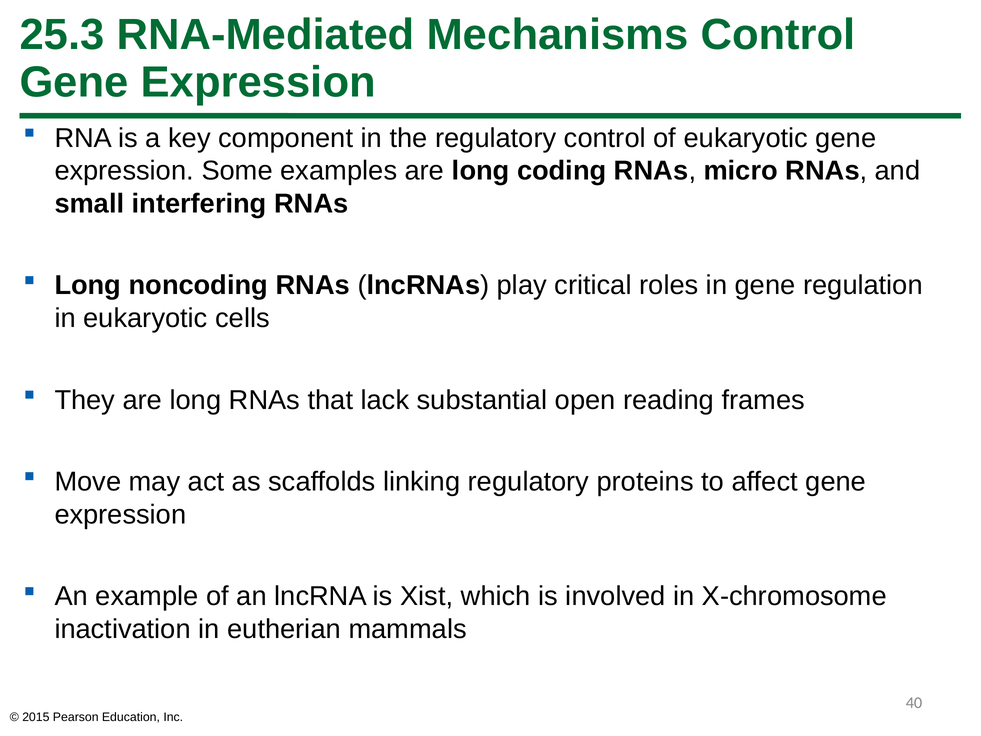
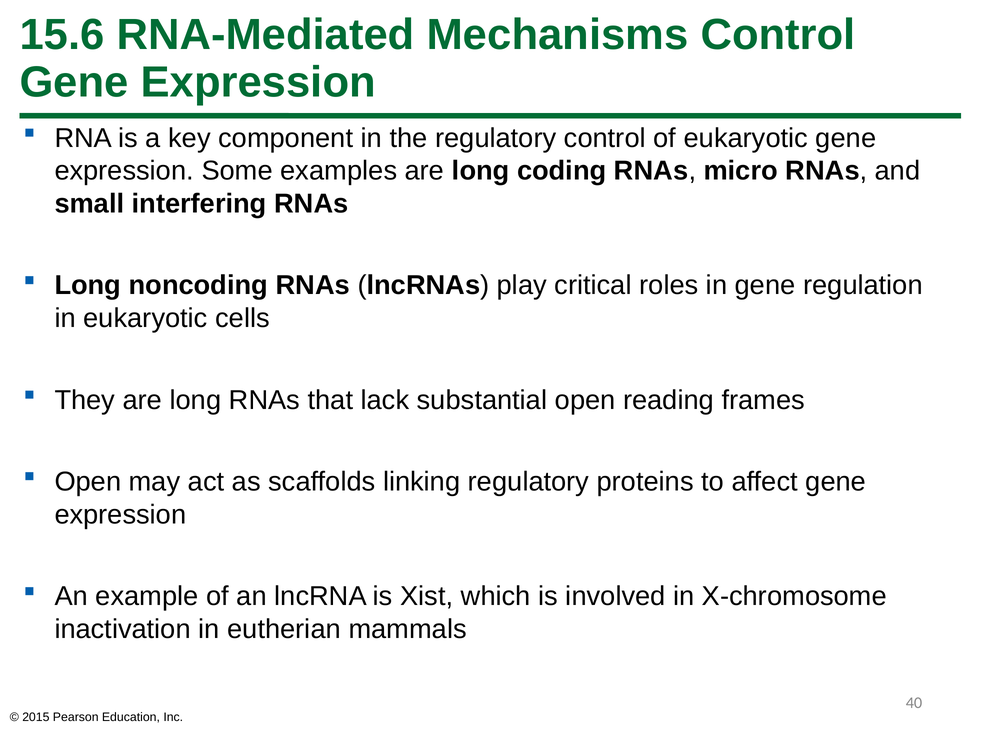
25.3: 25.3 -> 15.6 (62, 35)
Move: Move -> Open (88, 482)
